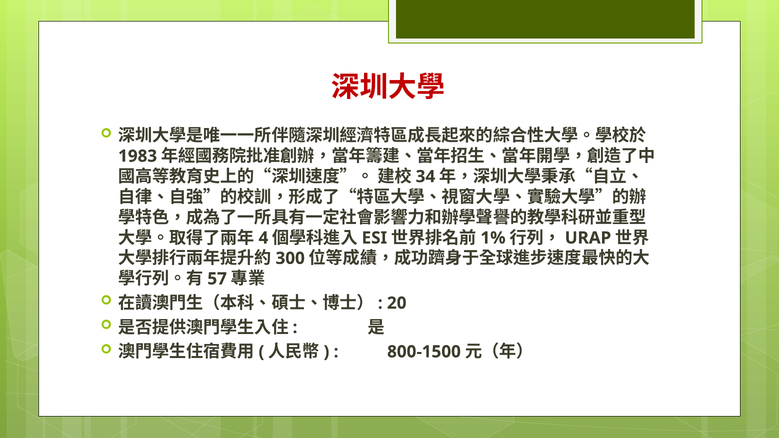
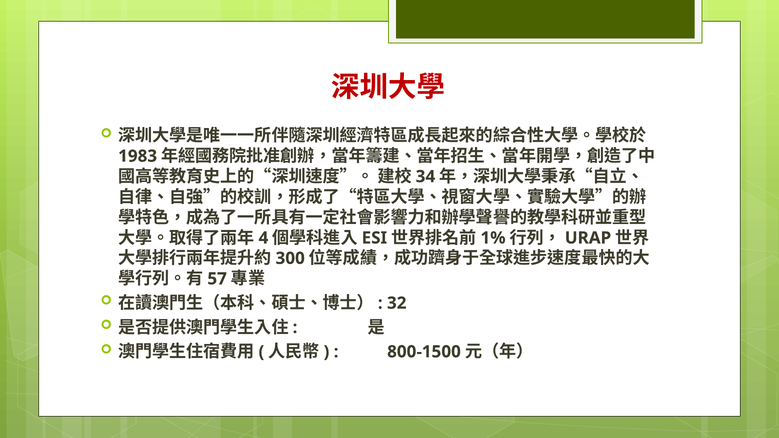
20: 20 -> 32 (397, 303)
